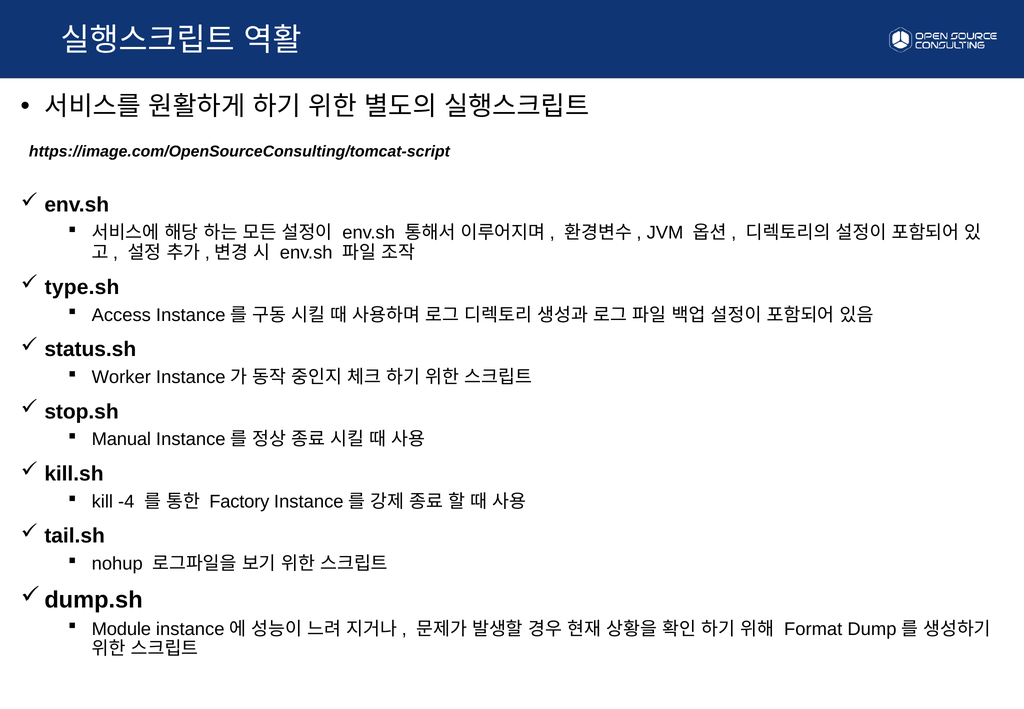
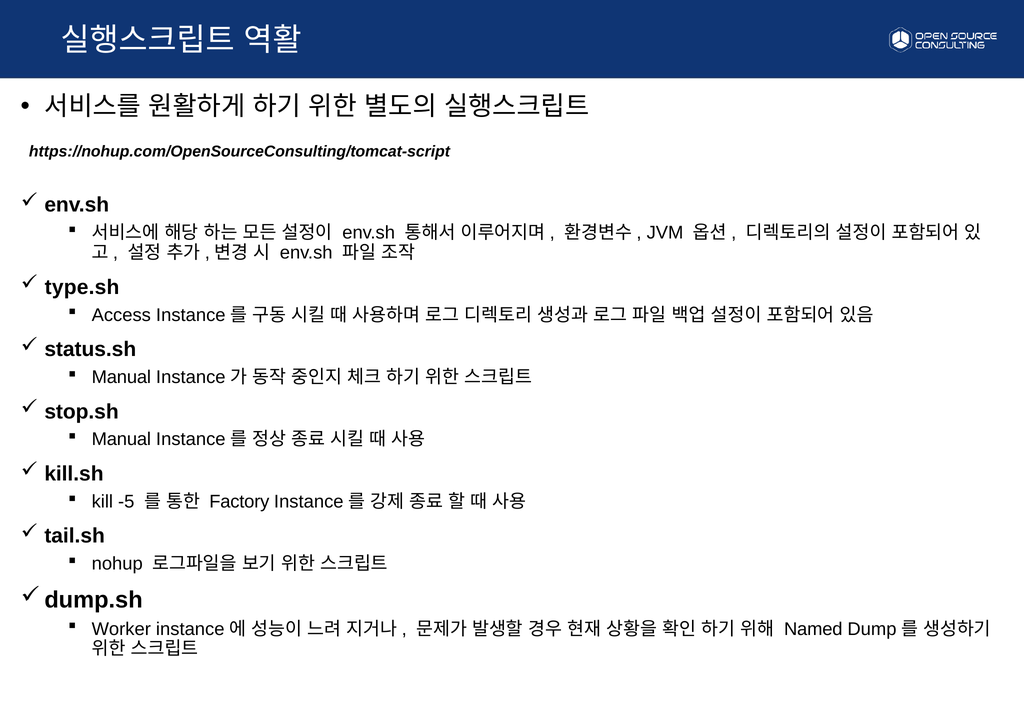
https://image.com/OpenSourceConsulting/tomcat-script: https://image.com/OpenSourceConsulting/tomcat-script -> https://nohup.com/OpenSourceConsulting/tomcat-script (240, 152)
Worker: Worker -> Manual (121, 377)
-4: -4 -> -5 (126, 502)
Module: Module -> Worker (121, 629)
Format: Format -> Named (813, 629)
